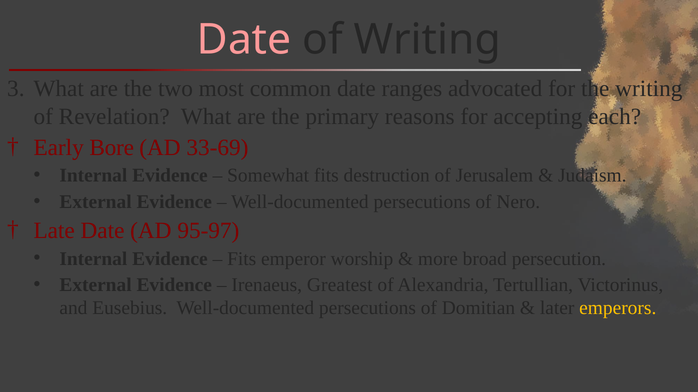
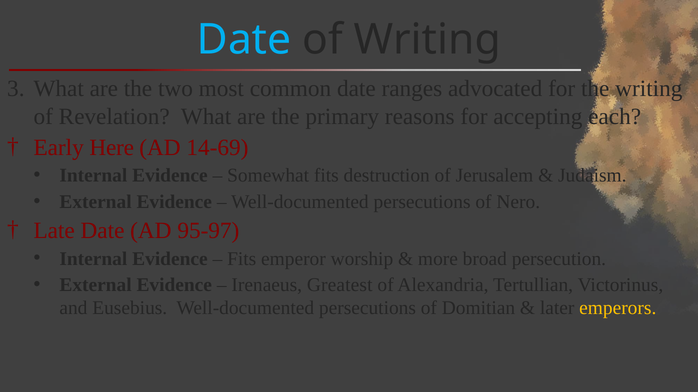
Date colour: pink -> light blue (244, 40)
Bore: Bore -> Here (112, 148)
33-69: 33-69 -> 14-69 (217, 148)
